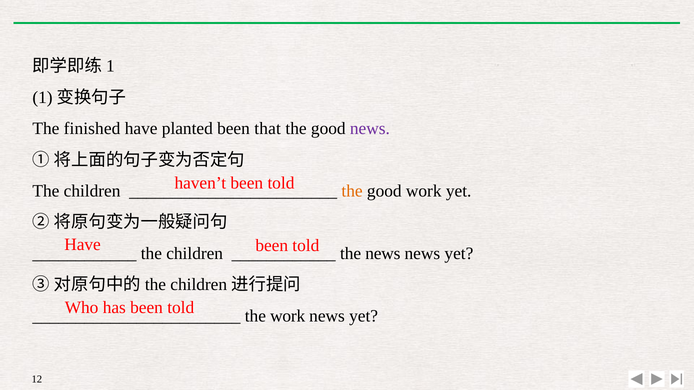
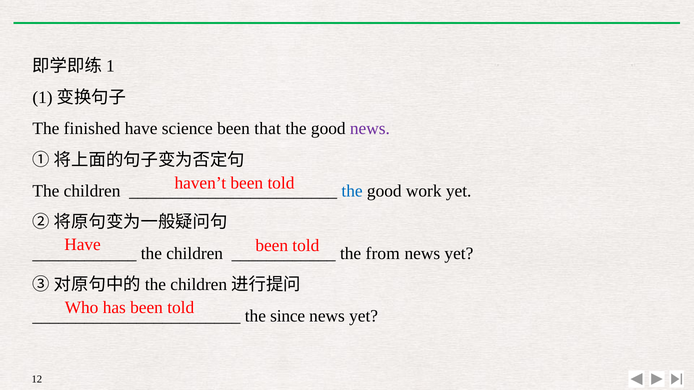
planted: planted -> science (187, 129)
the colour: orange -> blue (352, 191)
the news: news -> from (383, 254)
the work: work -> since (288, 316)
